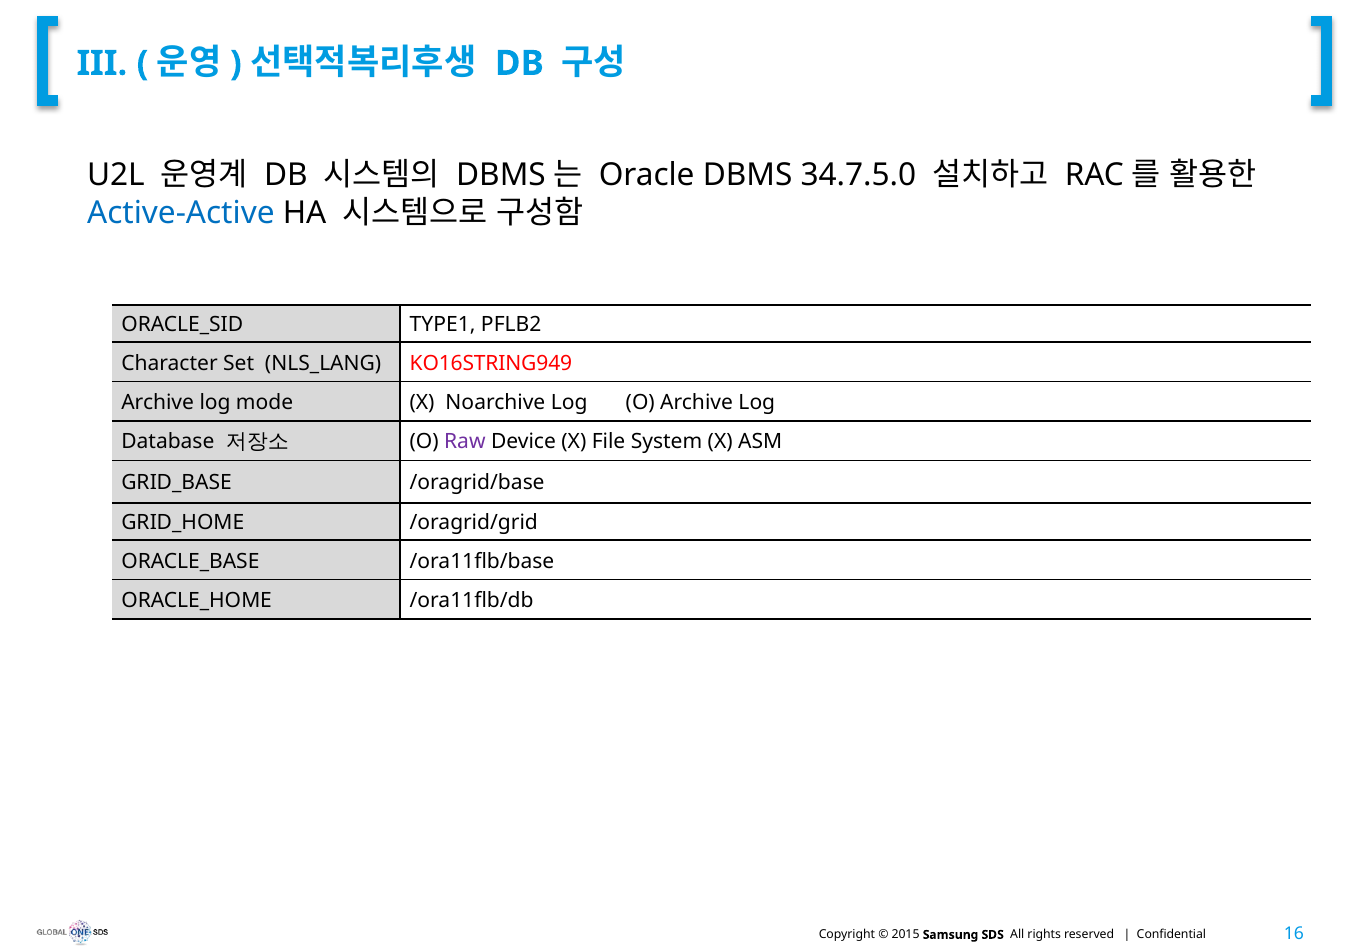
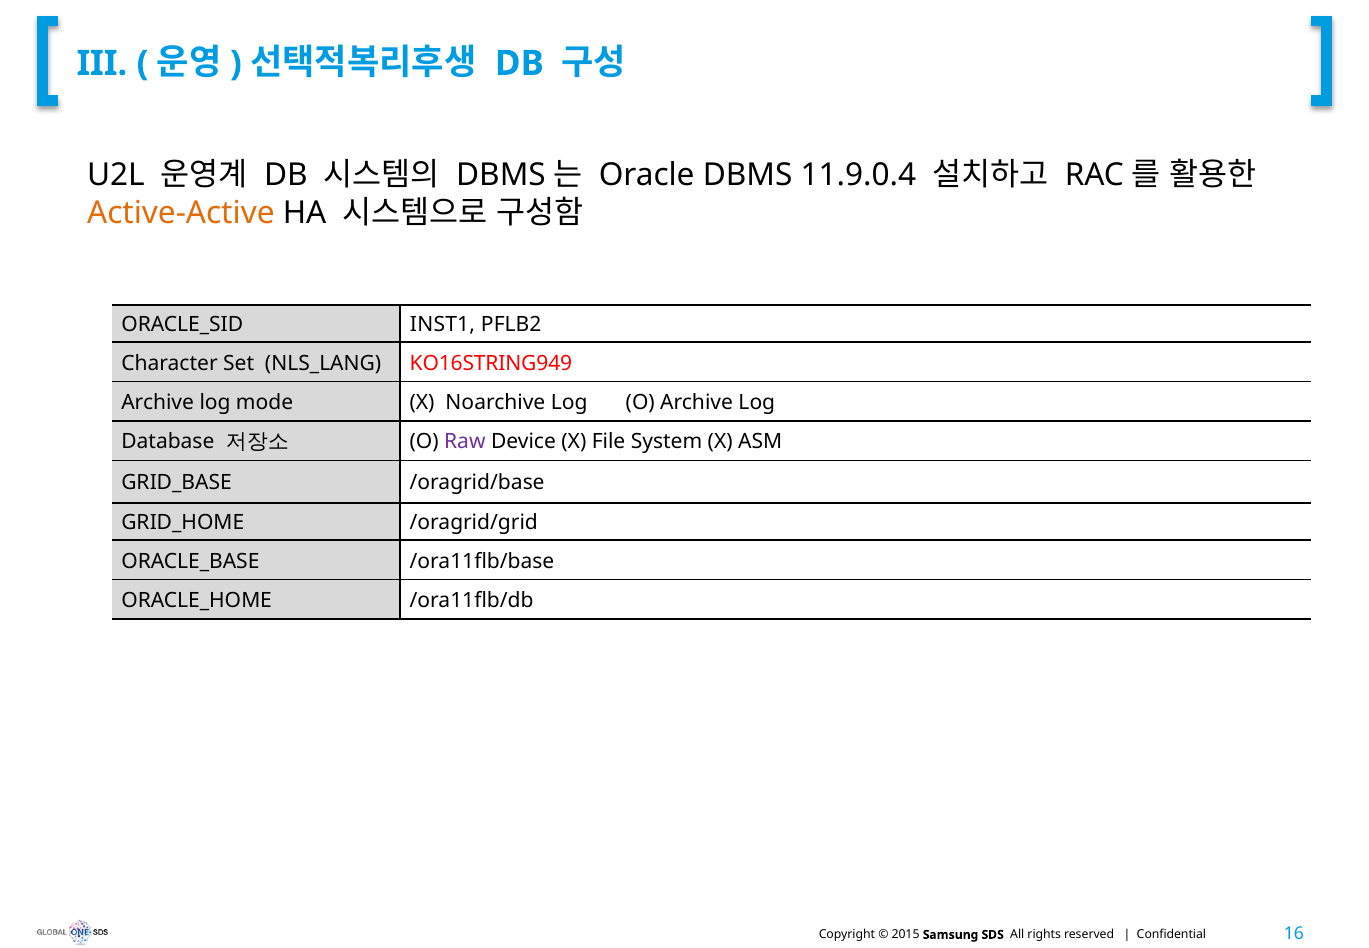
34.7.5.0: 34.7.5.0 -> 11.9.0.4 (858, 175)
Active-Active colour: blue -> orange (181, 213)
TYPE1: TYPE1 -> INST1 (443, 325)
